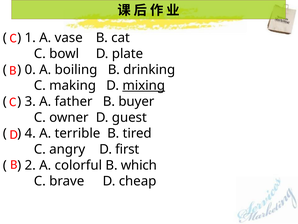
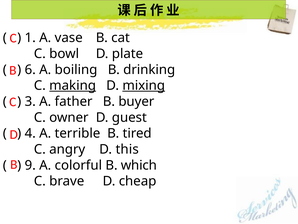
0: 0 -> 6 (30, 69)
making underline: none -> present (73, 85)
first: first -> this (127, 149)
2: 2 -> 9 (30, 165)
